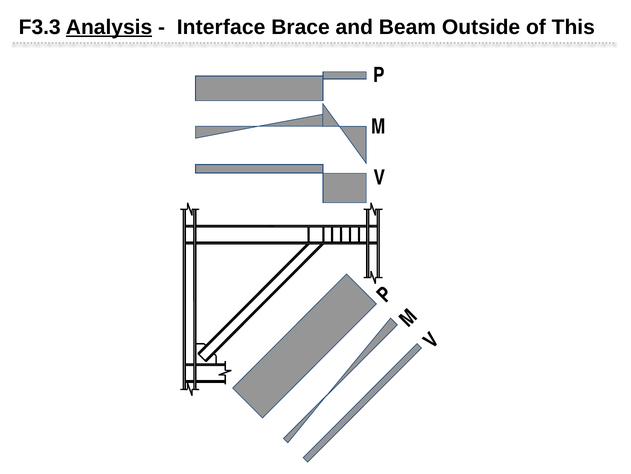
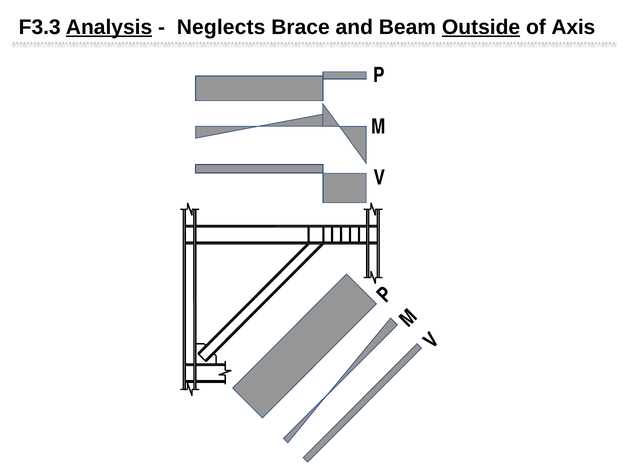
Interface: Interface -> Neglects (221, 27)
Outside underline: none -> present (481, 27)
This: This -> Axis (573, 27)
